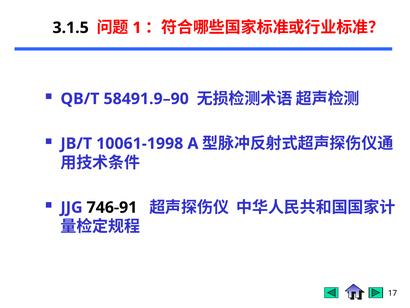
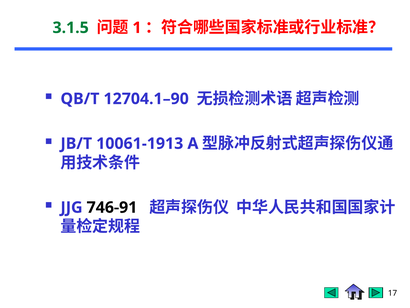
3.1.5 colour: black -> green (71, 28)
58491.9–90: 58491.9–90 -> 12704.1–90 (146, 99)
10061-1998: 10061-1998 -> 10061-1913 (140, 143)
